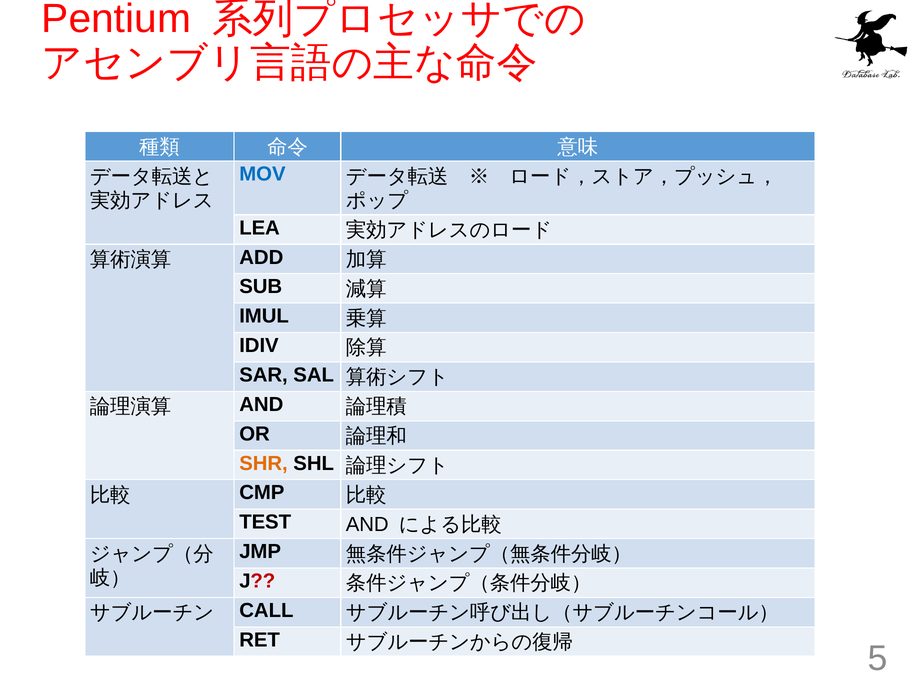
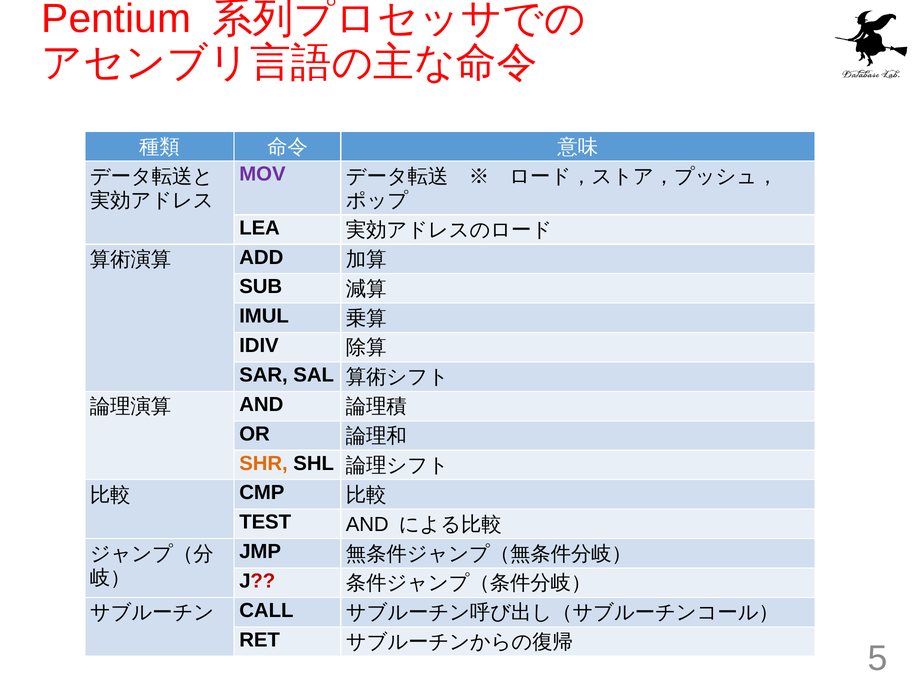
MOV colour: blue -> purple (262, 174)
